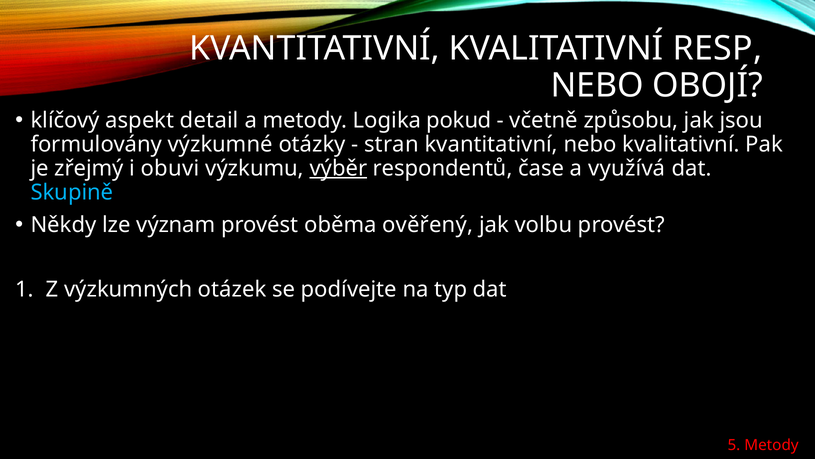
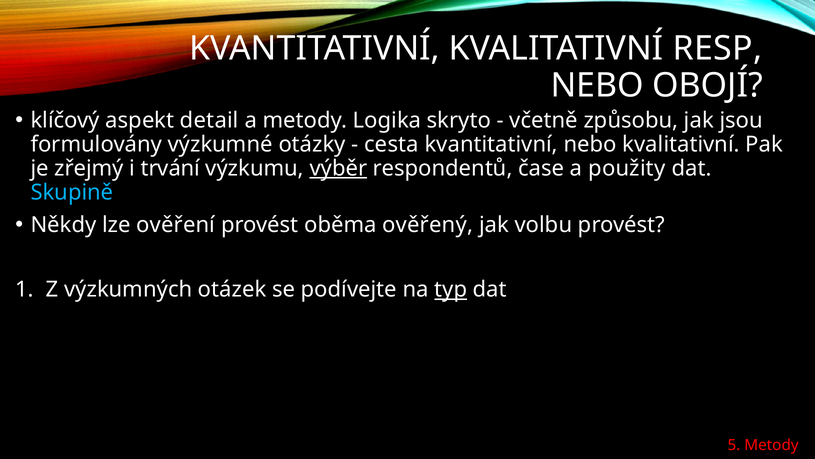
pokud: pokud -> skryto (459, 120)
stran: stran -> cesta (391, 144)
obuvi: obuvi -> trvání (170, 168)
využívá: využívá -> použity (627, 168)
význam: význam -> ověření (176, 224)
typ underline: none -> present (451, 289)
